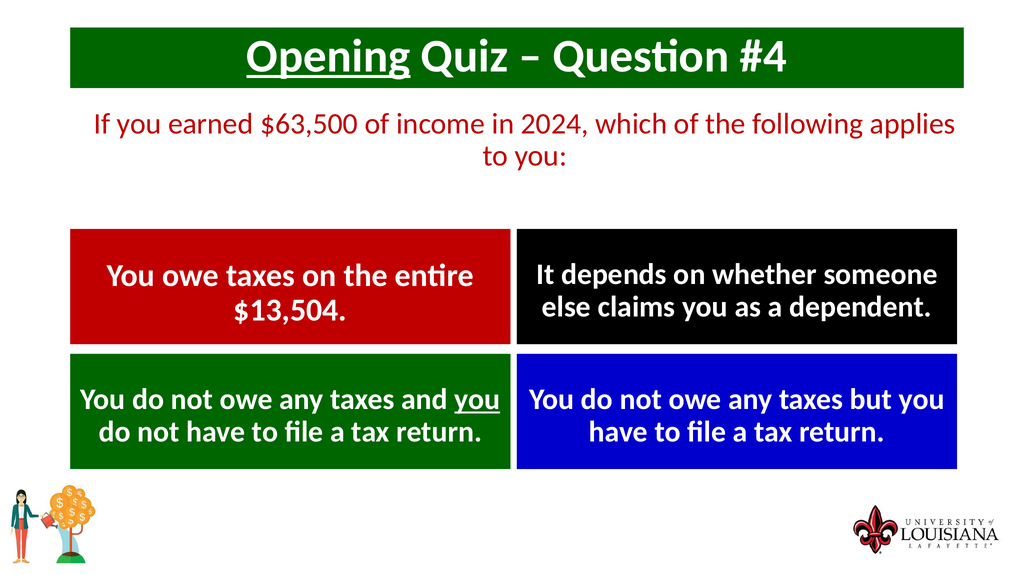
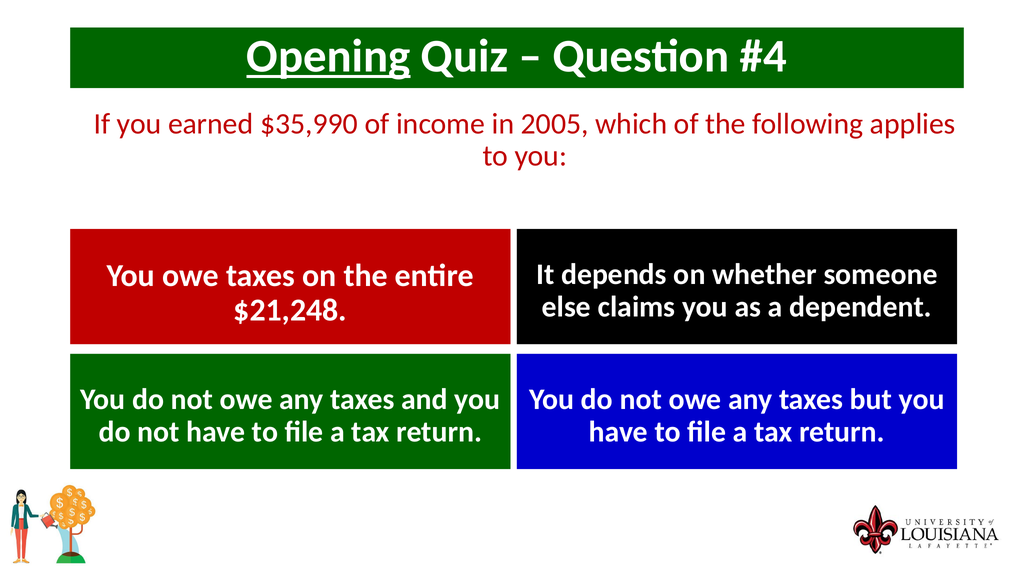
$63,500: $63,500 -> $35,990 (309, 124)
2024: 2024 -> 2005 (555, 124)
$13,504: $13,504 -> $21,248 (290, 310)
you underline: present -> none (477, 399)
